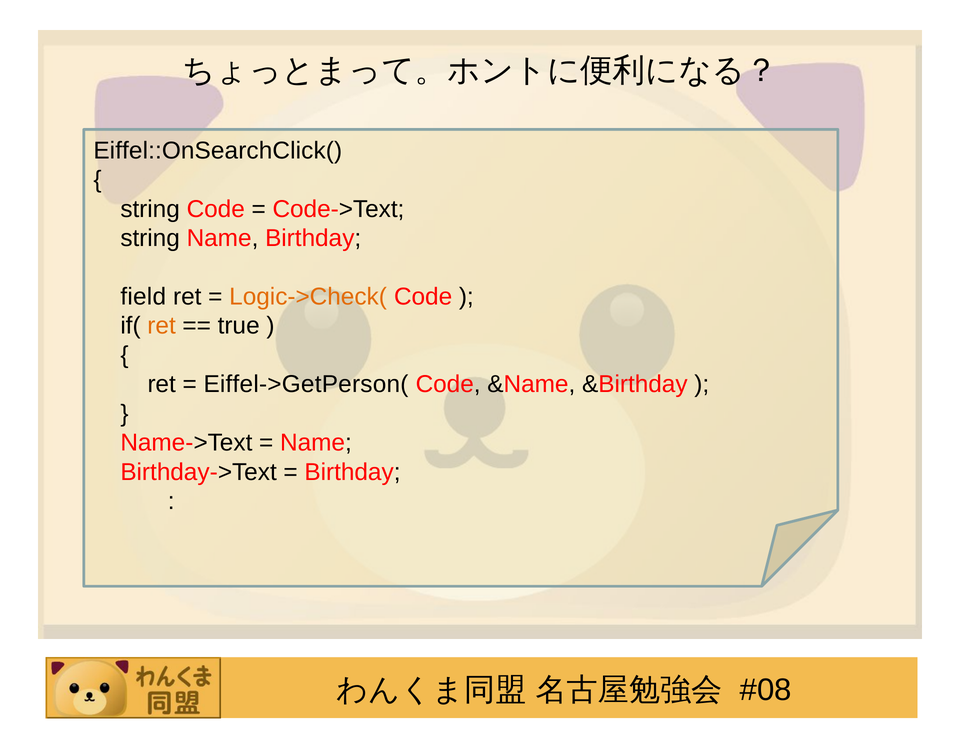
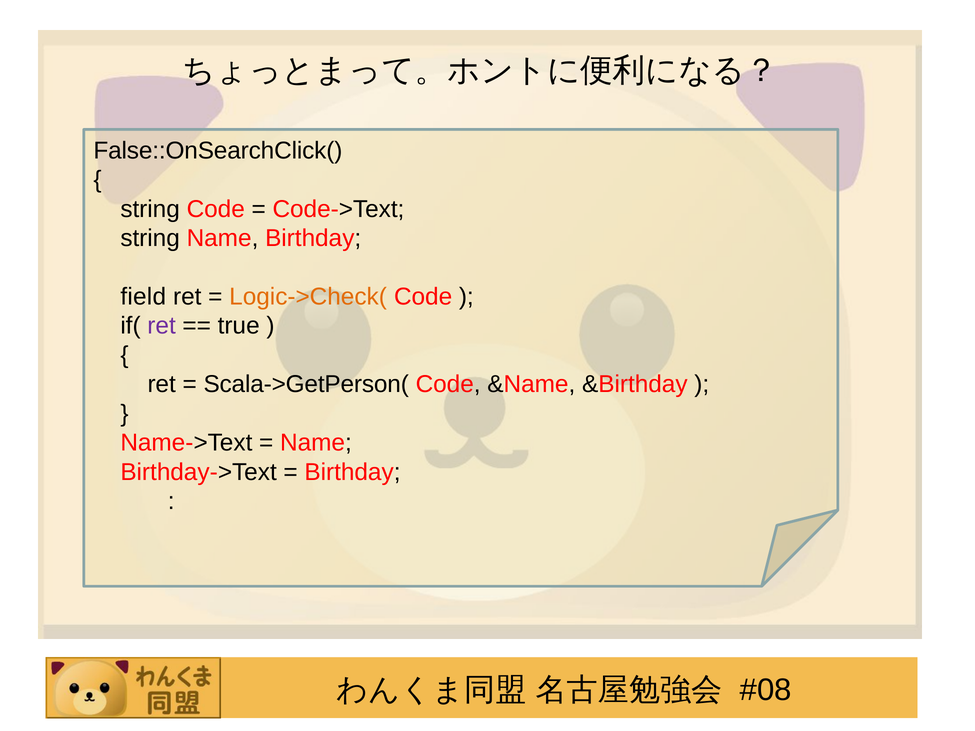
Eiffel::OnSearchClick(: Eiffel::OnSearchClick( -> False::OnSearchClick( (218, 151)
ret colour: orange -> purple (162, 326)
Eiffel->GetPerson(: Eiffel->GetPerson( -> Scala->GetPerson( (306, 385)
